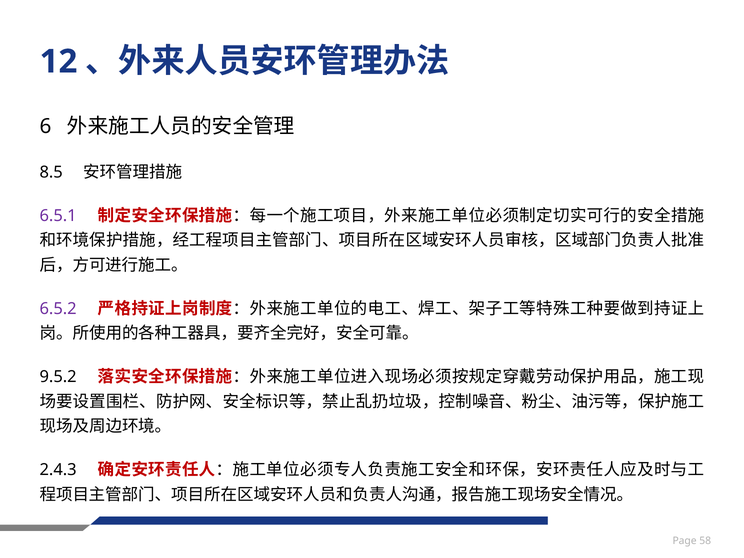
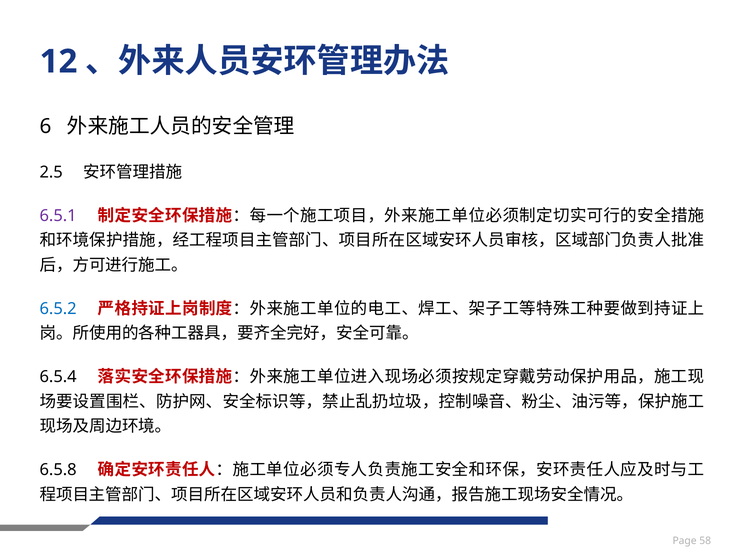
8.5: 8.5 -> 2.5 (51, 172)
6.5.2 colour: purple -> blue (58, 309)
9.5.2: 9.5.2 -> 6.5.4 (58, 377)
2.4.3: 2.4.3 -> 6.5.8 (58, 470)
